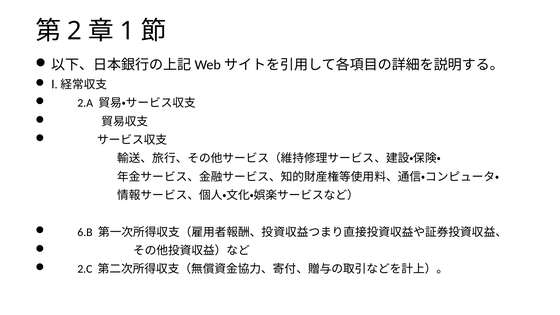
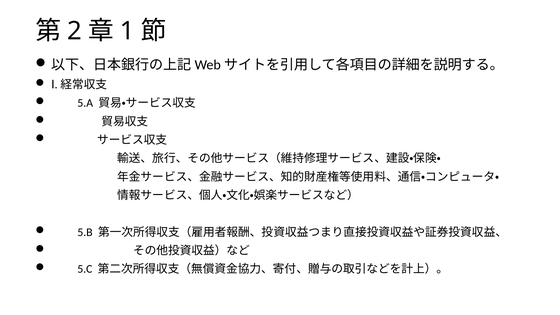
2.A: 2.A -> 5.A (85, 103)
6.B: 6.B -> 5.B (85, 232)
2.C: 2.C -> 5.C (85, 269)
